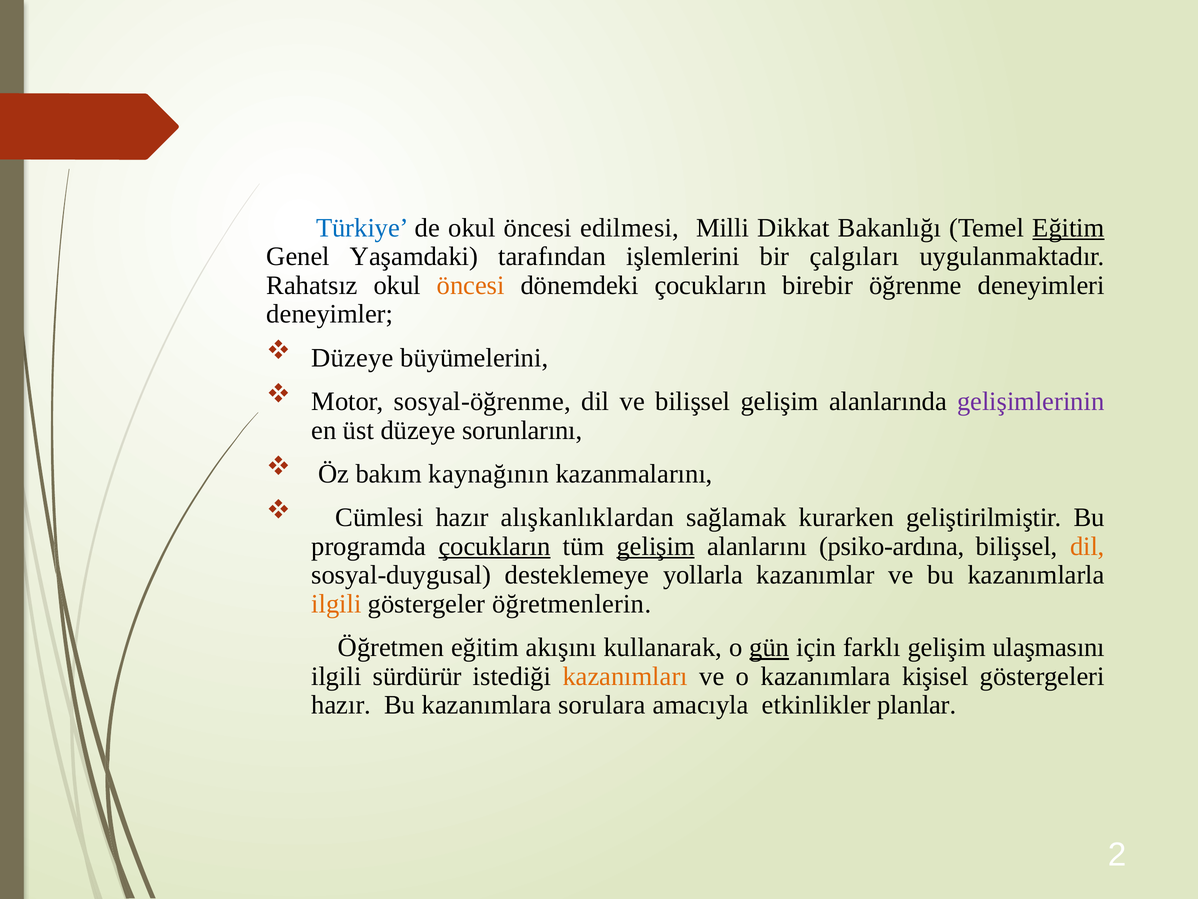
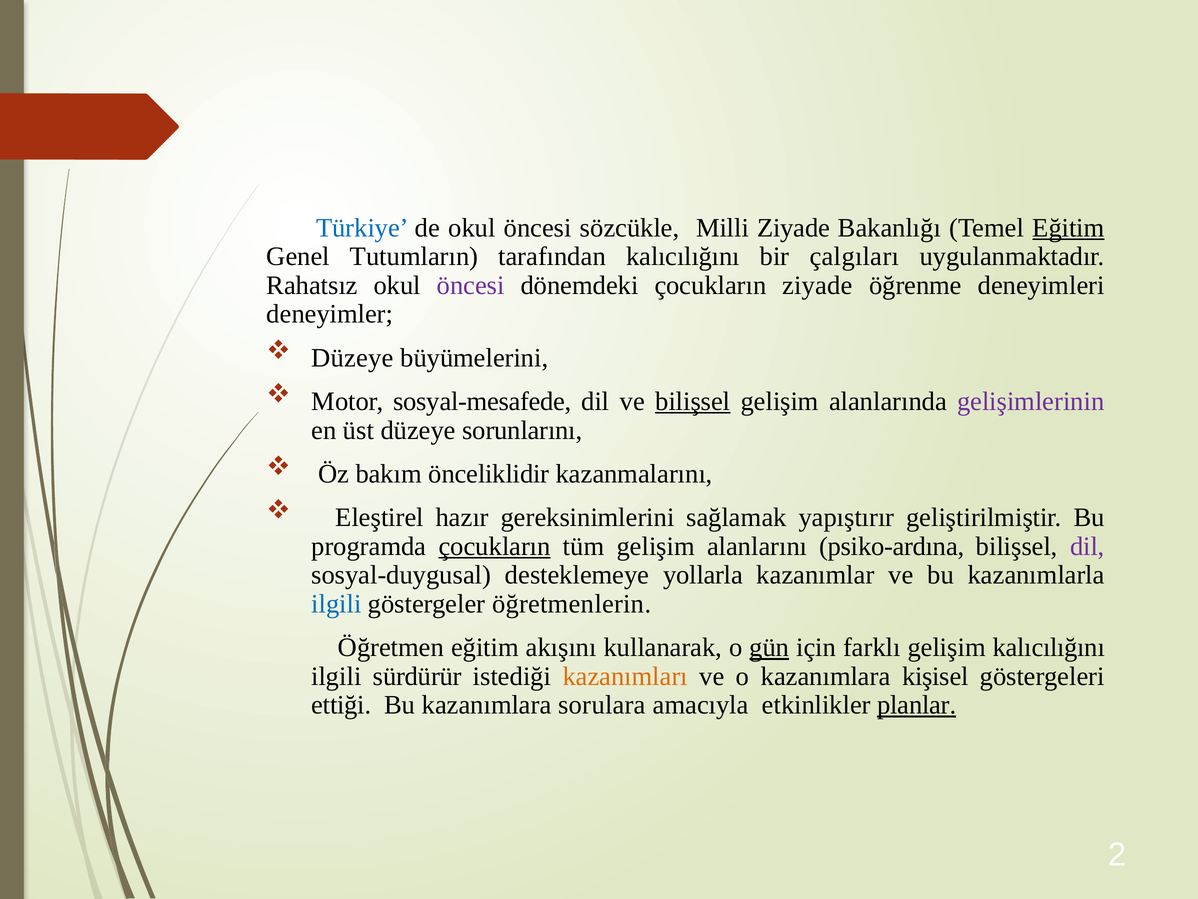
edilmesi: edilmesi -> sözcükle (630, 228)
Milli Dikkat: Dikkat -> Ziyade (794, 228)
Yaşamdaki: Yaşamdaki -> Tutumların (414, 256)
tarafından işlemlerini: işlemlerini -> kalıcılığını (683, 256)
öncesi colour: orange -> purple (471, 285)
çocukların birebir: birebir -> ziyade (818, 285)
sosyal-öğrenme: sosyal-öğrenme -> sosyal-mesafede (482, 401)
bilişsel underline: none -> present (693, 401)
kaynağının: kaynağının -> önceliklidir (489, 474)
Cümlesi: Cümlesi -> Eleştirel (380, 517)
alışkanlıklardan: alışkanlıklardan -> gereksinimlerini (588, 517)
kurarken: kurarken -> yapıştırır (846, 517)
gelişim underline: present -> none (656, 546)
dil colour: orange -> purple (1087, 546)
ilgili colour: orange -> blue (336, 604)
gelişim ulaşmasını: ulaşmasını -> kalıcılığını (1049, 647)
hazır: hazır -> ettiği (341, 705)
planlar underline: none -> present (917, 705)
